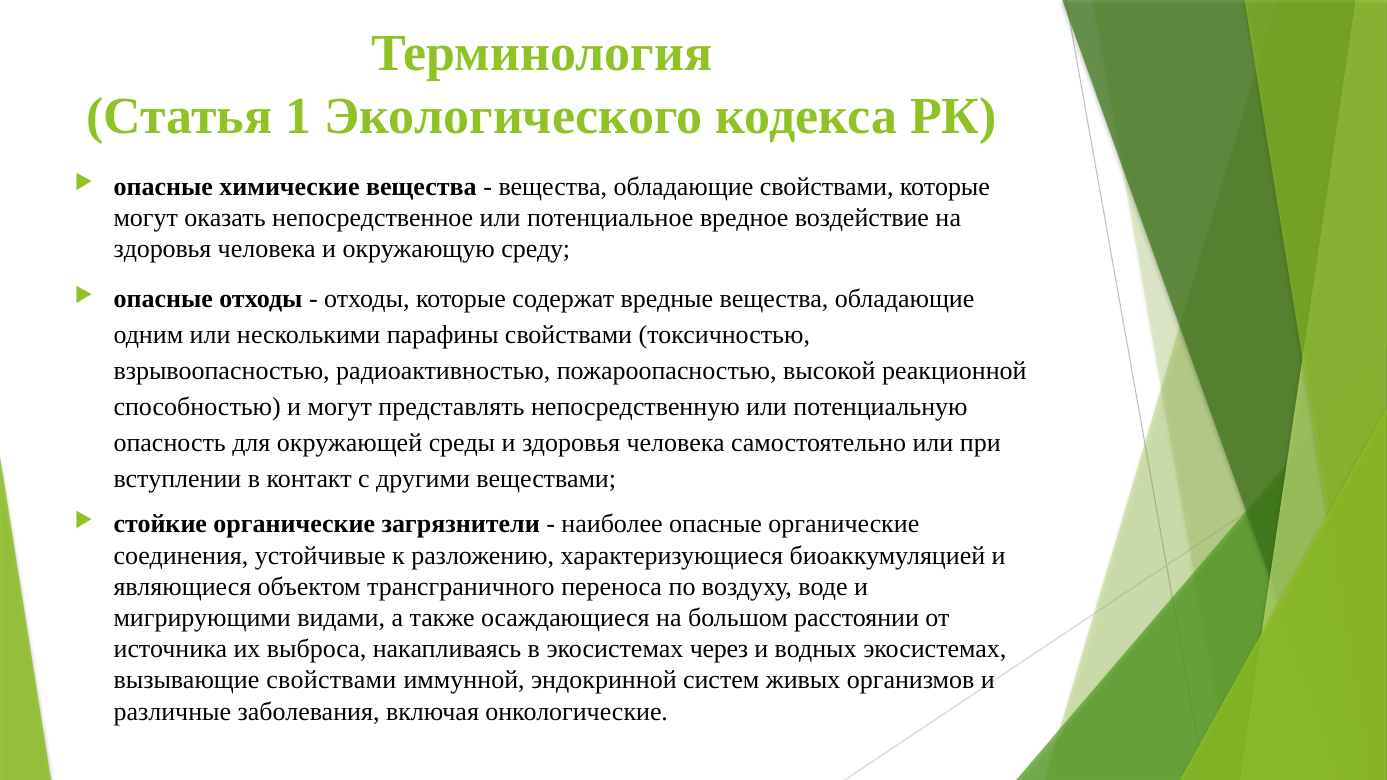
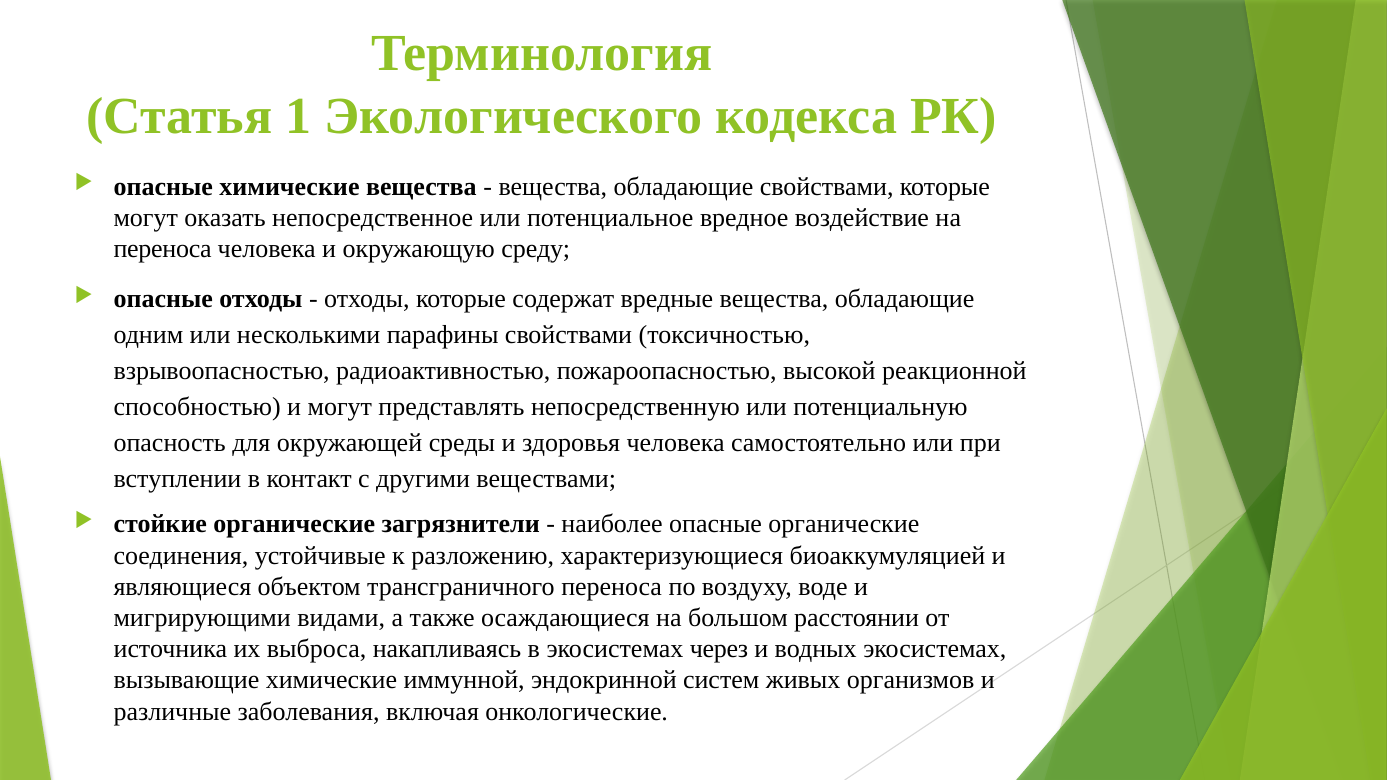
здоровья: здоровья -> переноса (163, 249)
вызывающие свойствами: свойствами -> химические (331, 680)
